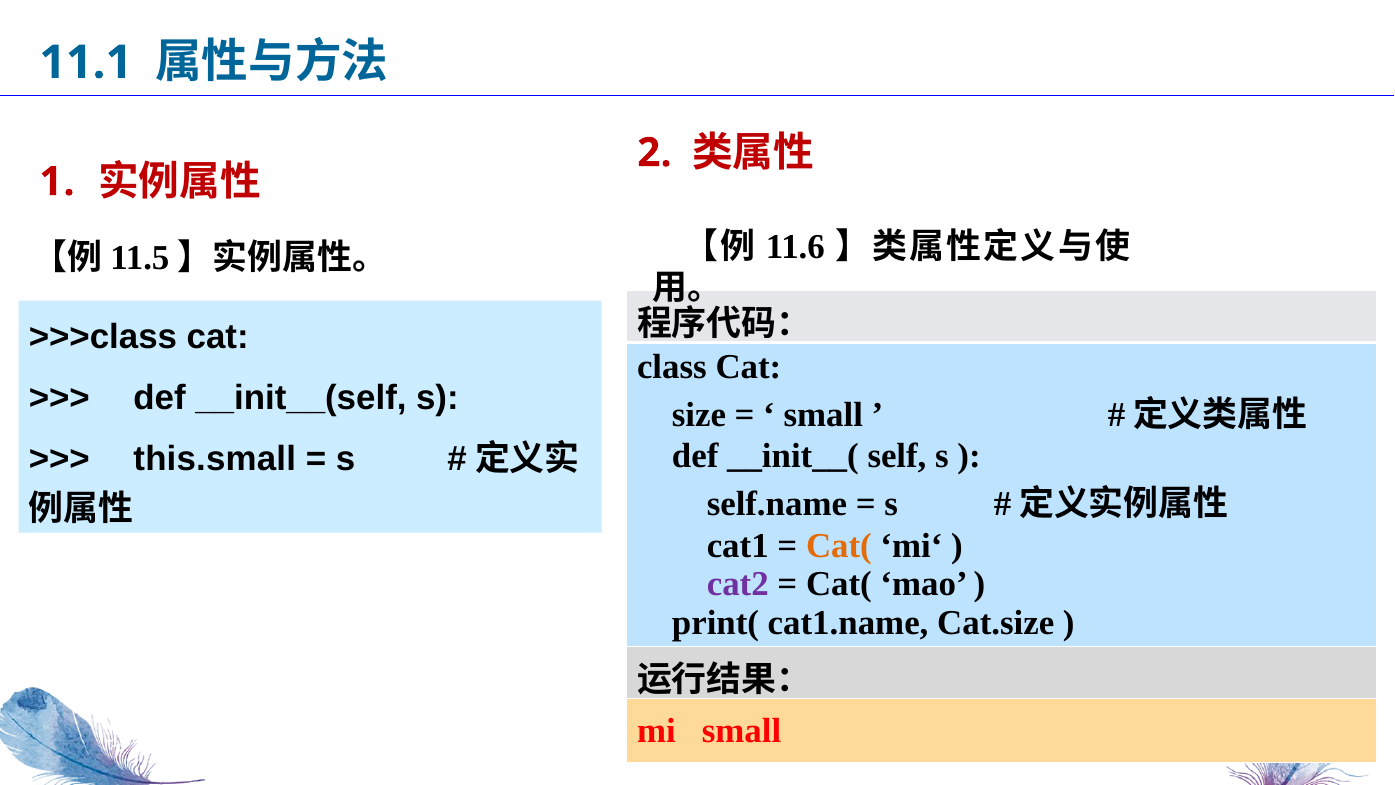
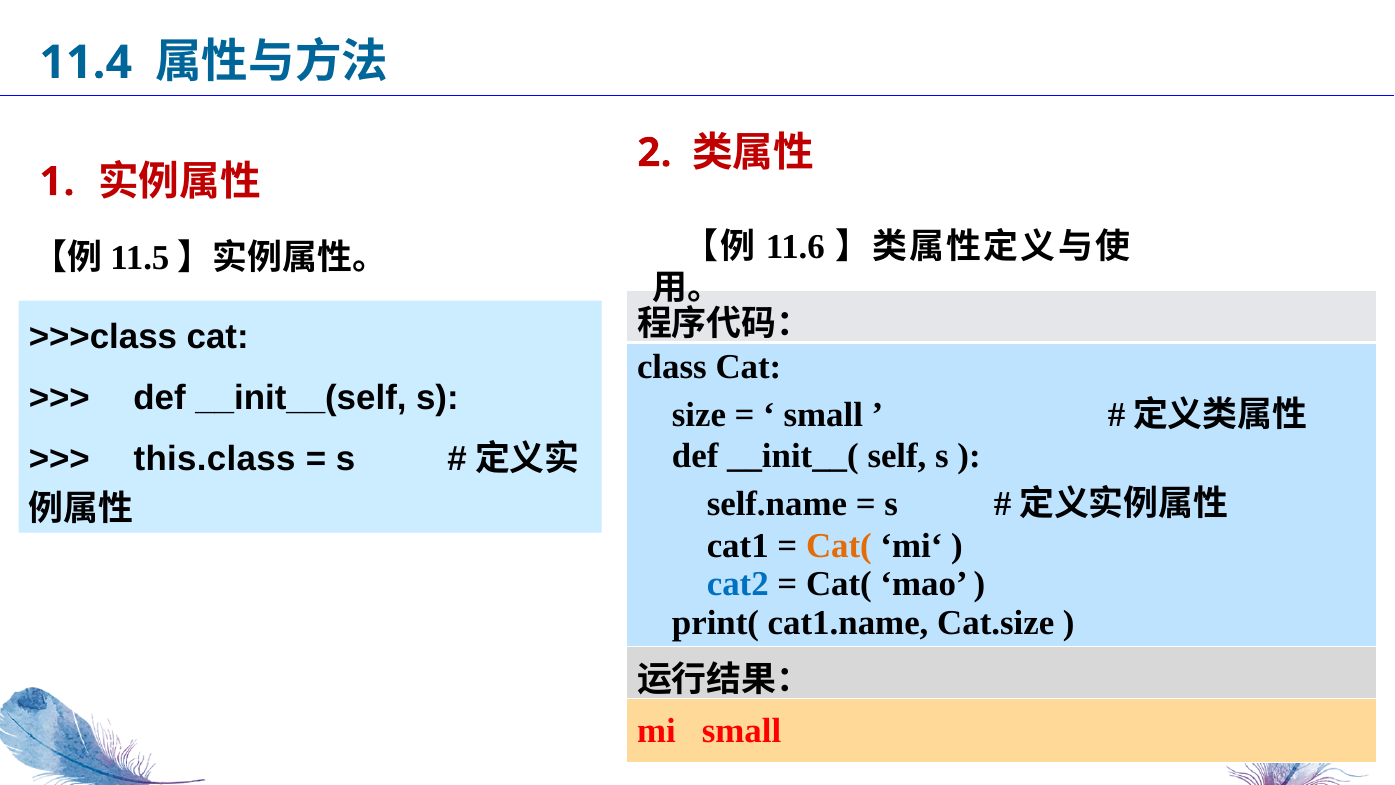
11.1: 11.1 -> 11.4 (86, 62)
this.small: this.small -> this.class (215, 459)
cat2 colour: purple -> blue (738, 584)
